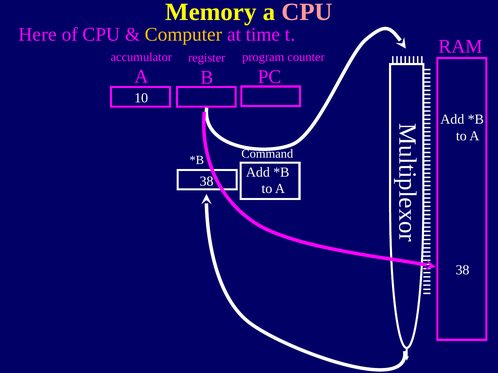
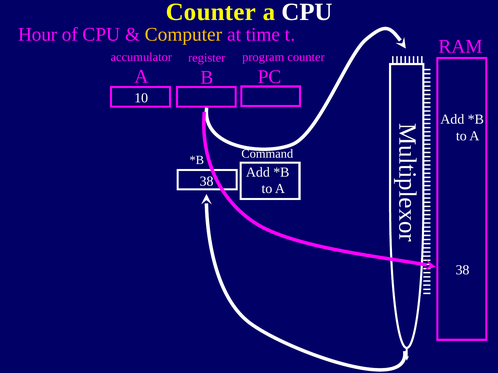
Memory: Memory -> Counter (211, 12)
CPU colour: pink -> white (307, 12)
Here: Here -> Hour (38, 34)
